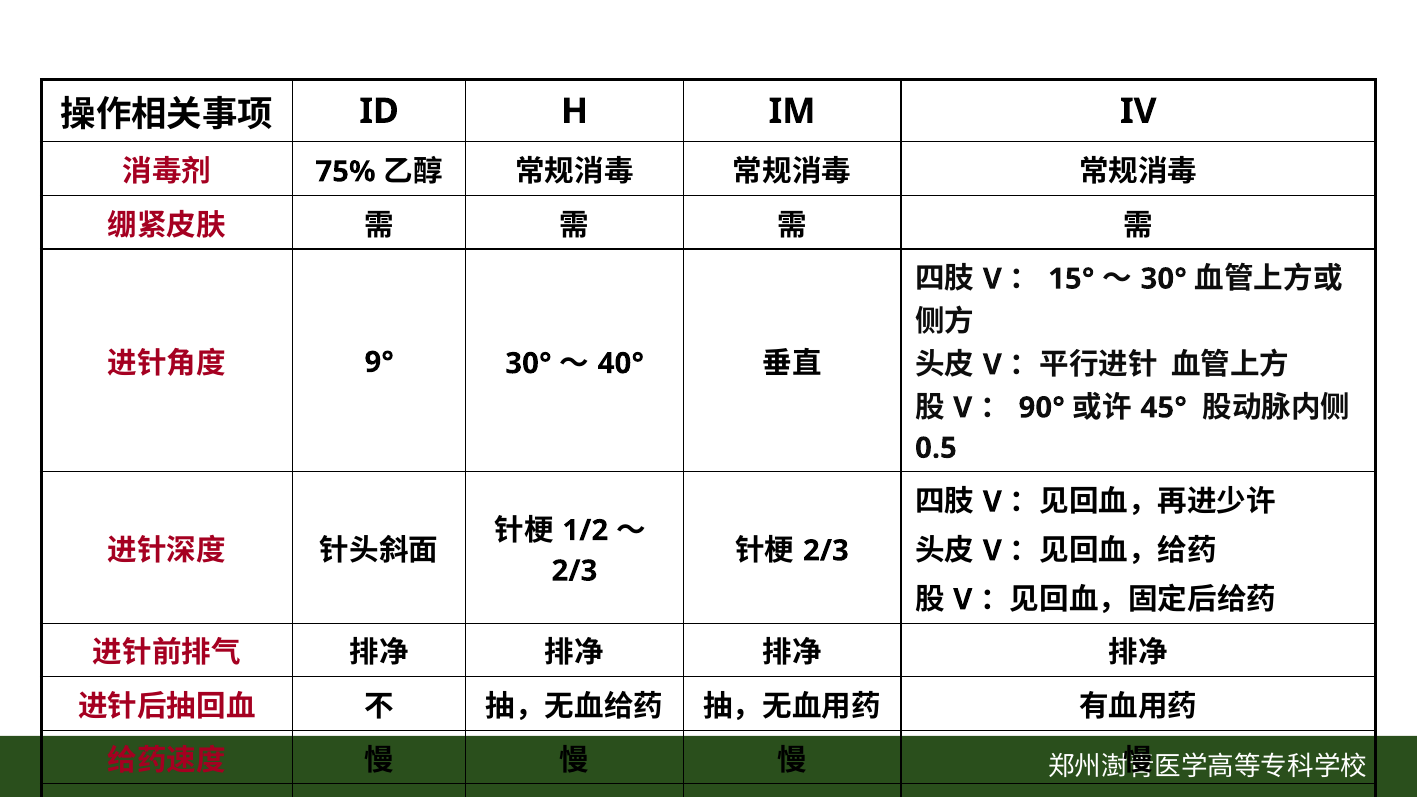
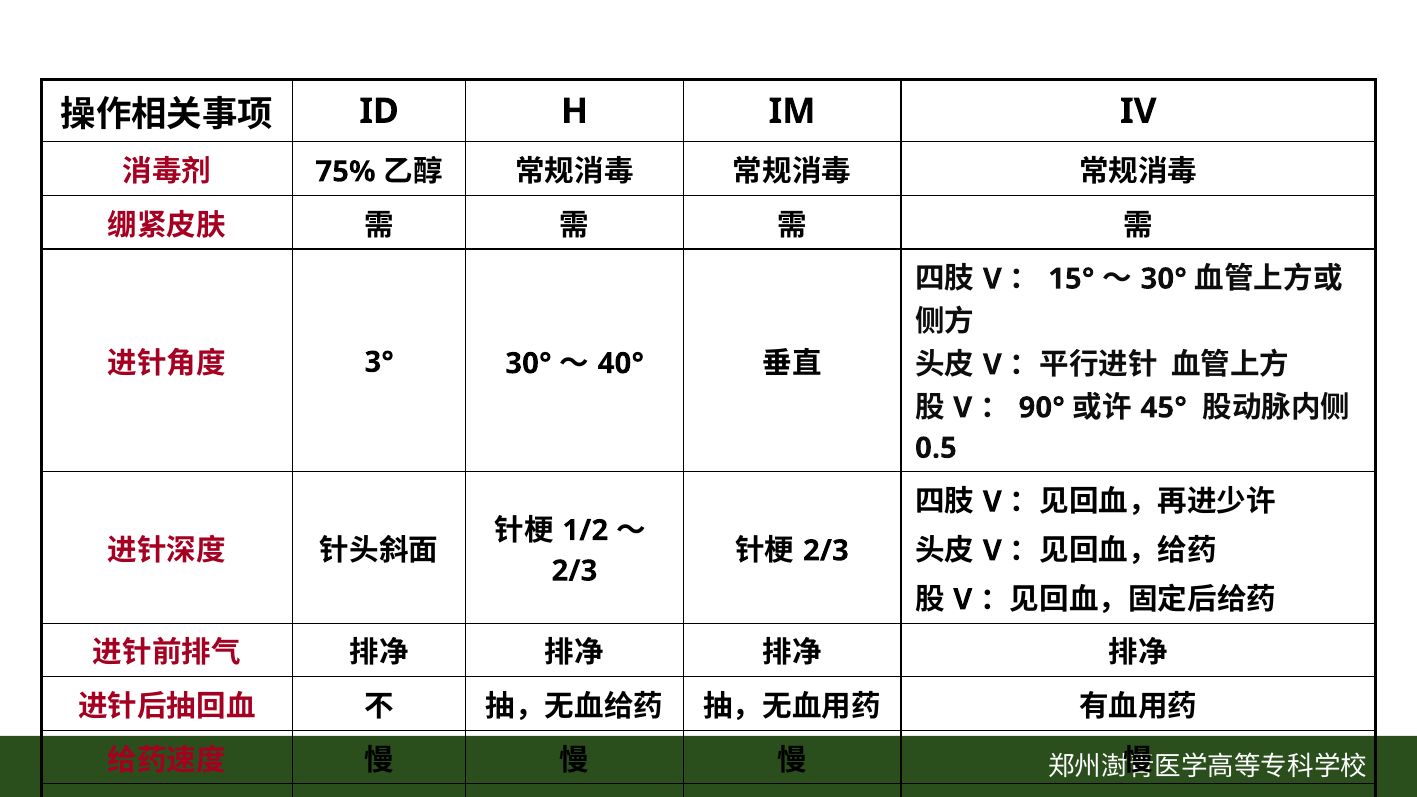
9°: 9° -> 3° (379, 362)
